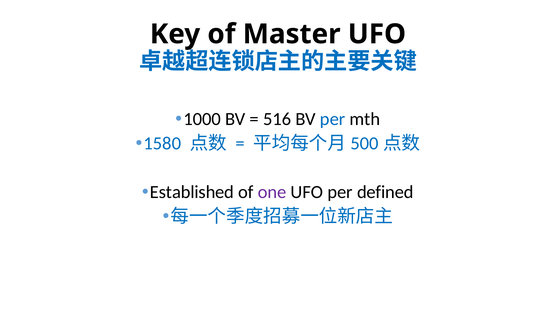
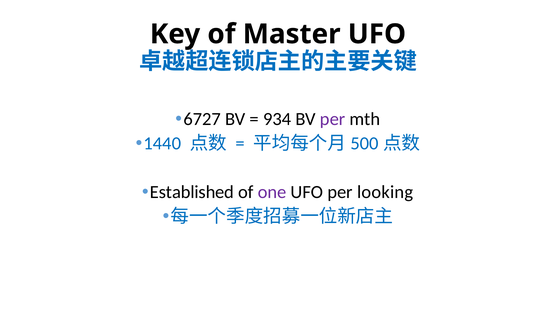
1000: 1000 -> 6727 (202, 119)
516: 516 -> 934 (277, 119)
per colour: blue -> purple (333, 119)
1580: 1580 -> 1440 (162, 144)
defined: defined -> looking (385, 192)
